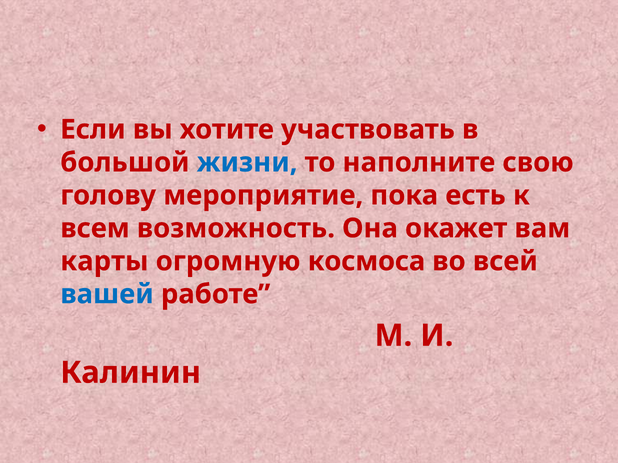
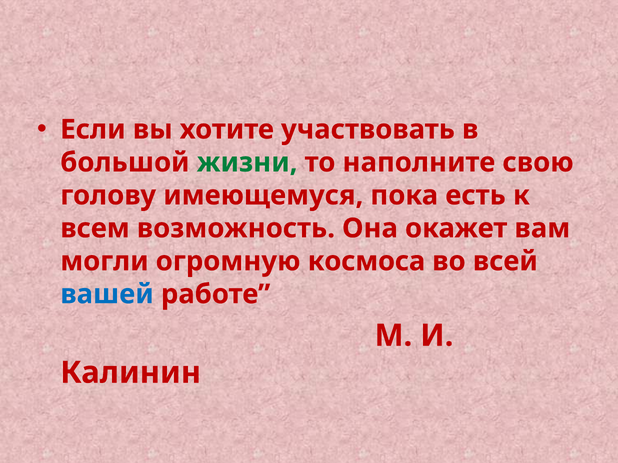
жизни colour: blue -> green (247, 163)
мероприятие: мероприятие -> имеющемуся (263, 196)
карты: карты -> могли (104, 262)
